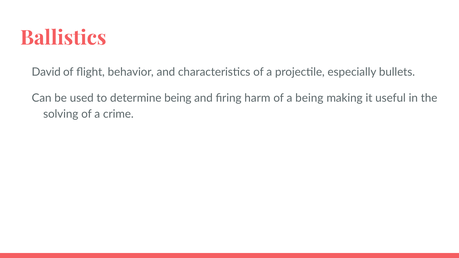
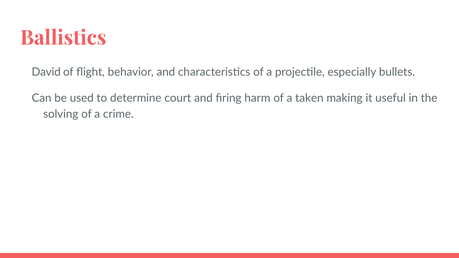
determine being: being -> court (178, 98)
a being: being -> taken (309, 98)
